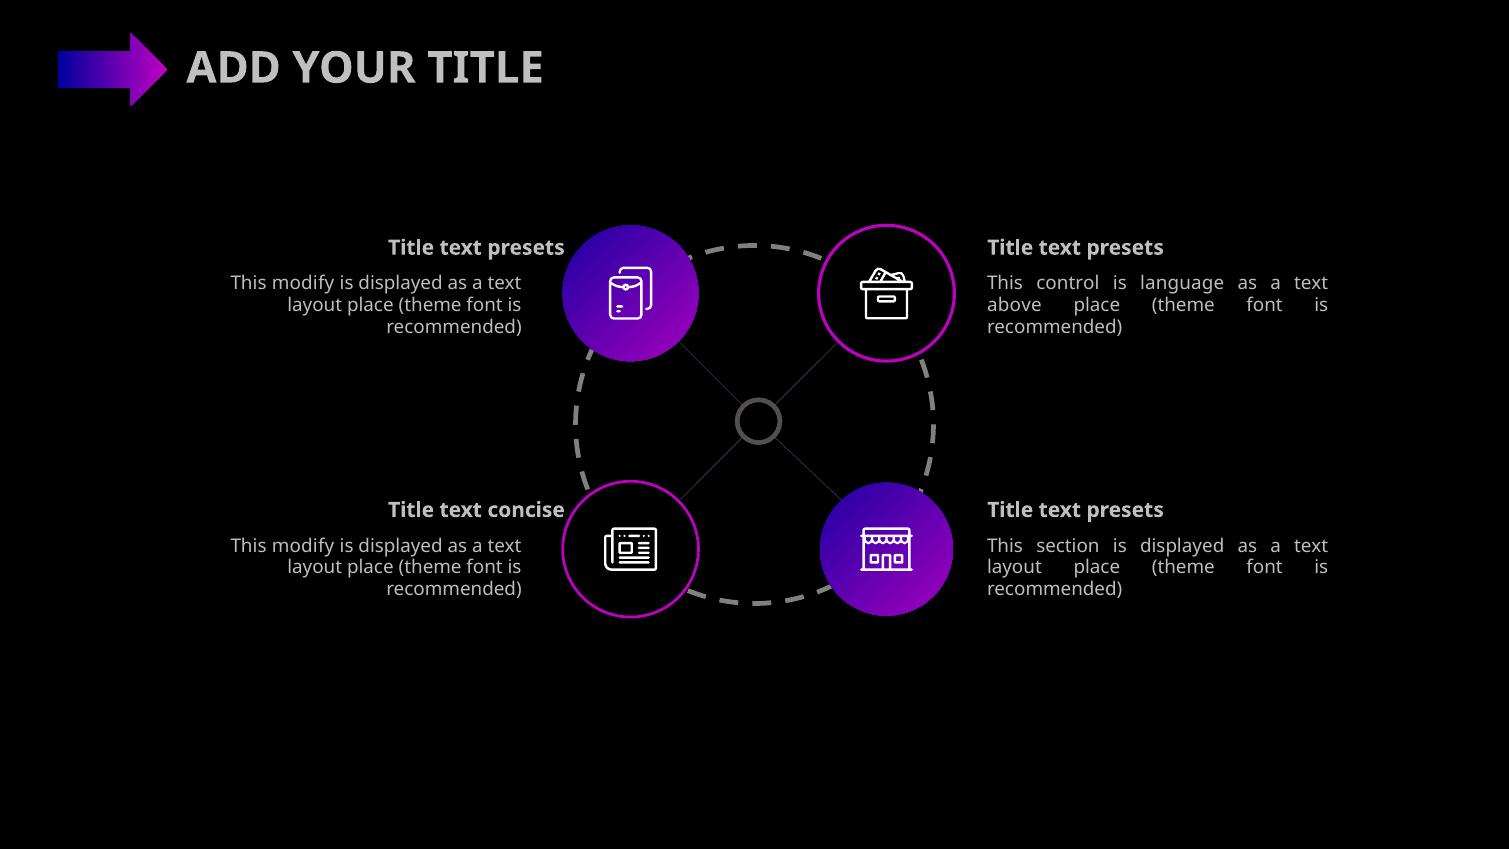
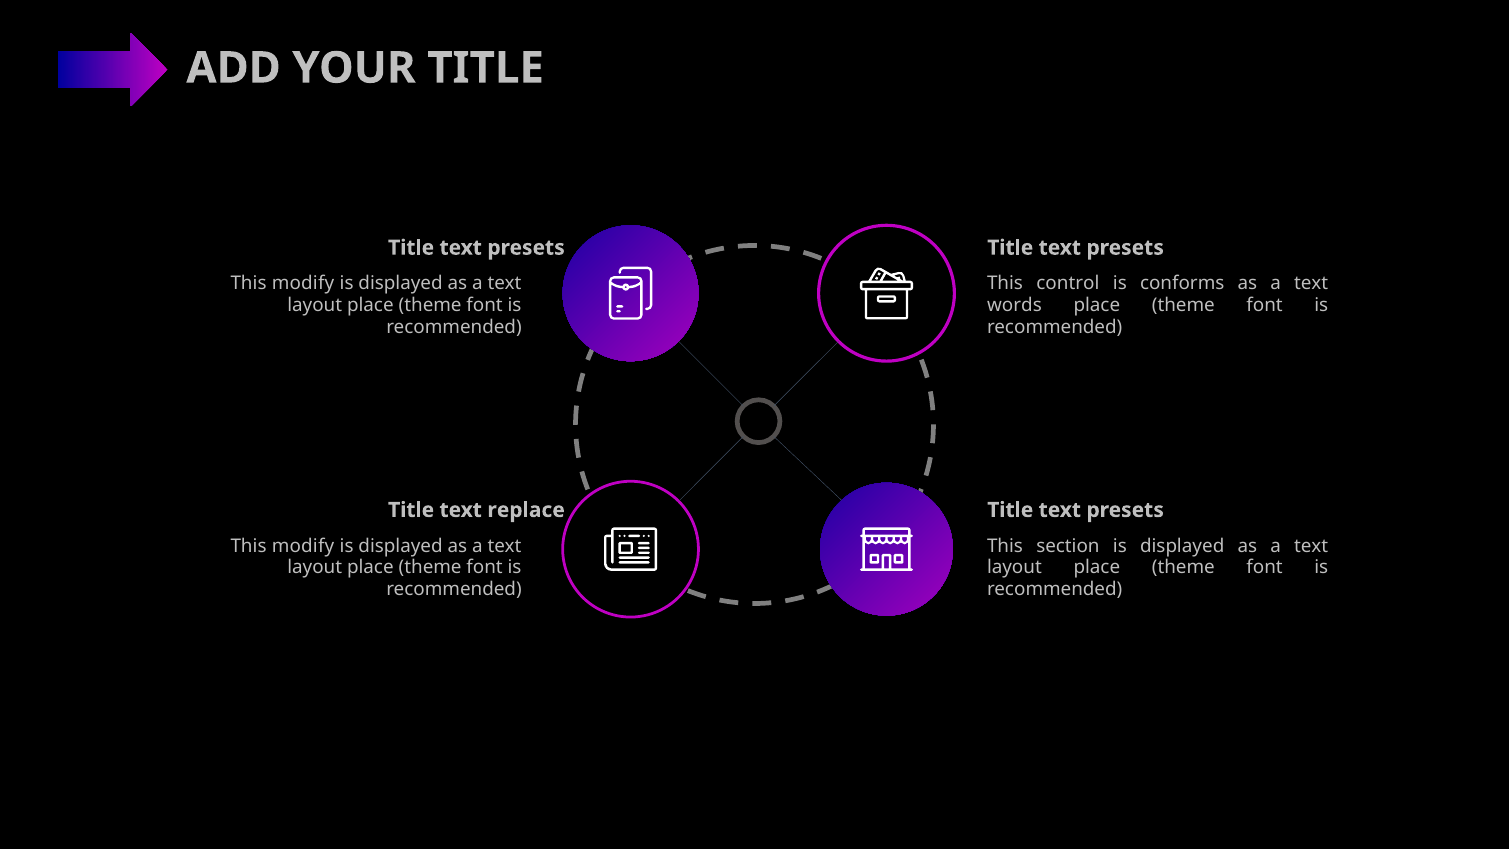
language: language -> conforms (1182, 283)
above: above -> words (1014, 305)
concise: concise -> replace (526, 510)
